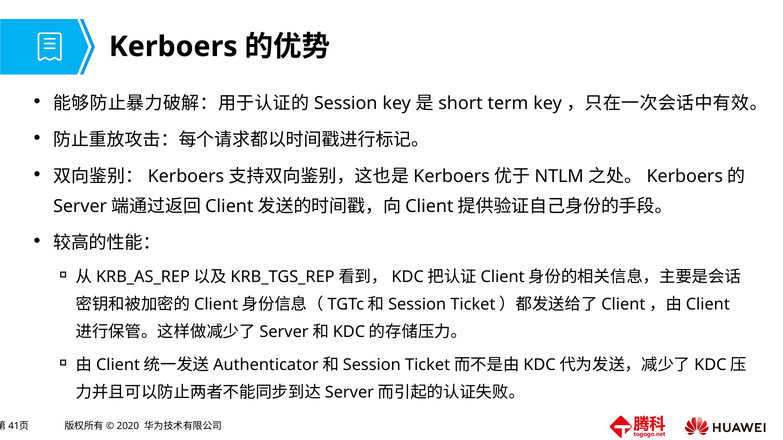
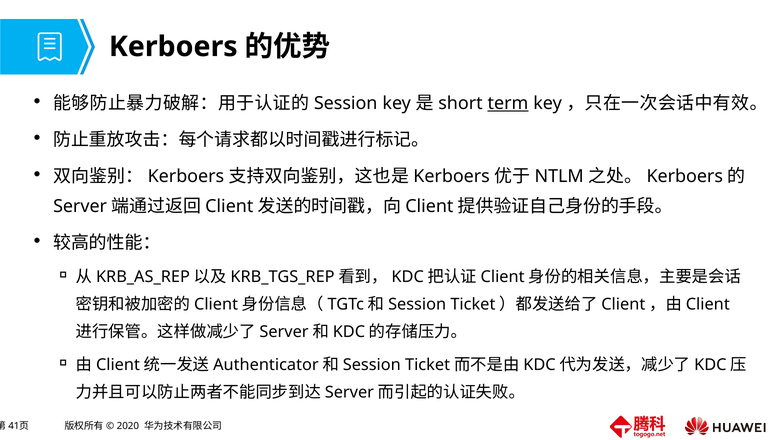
term underline: none -> present (508, 103)
